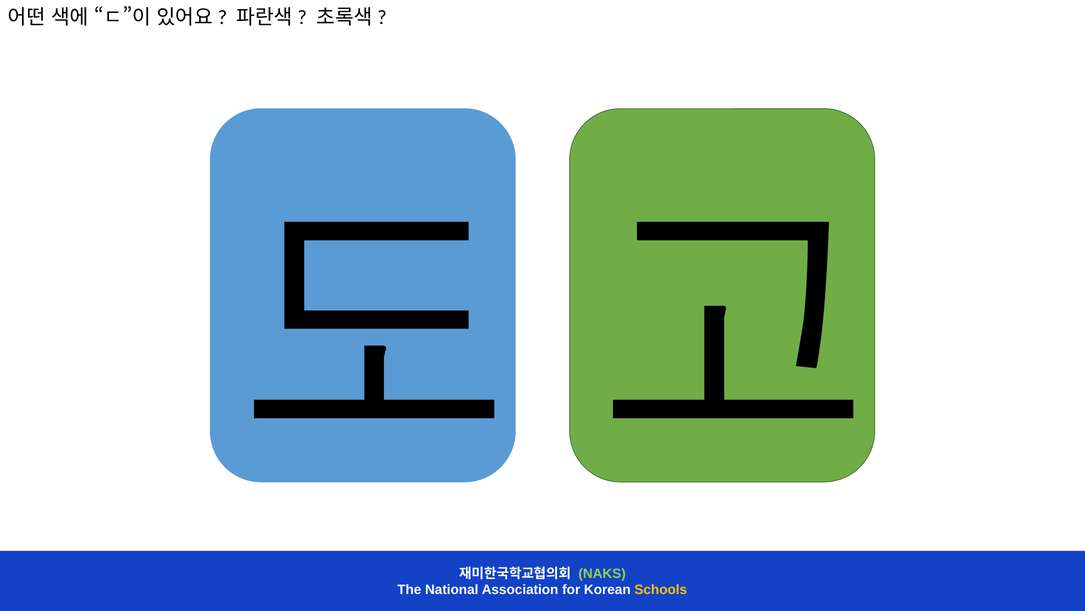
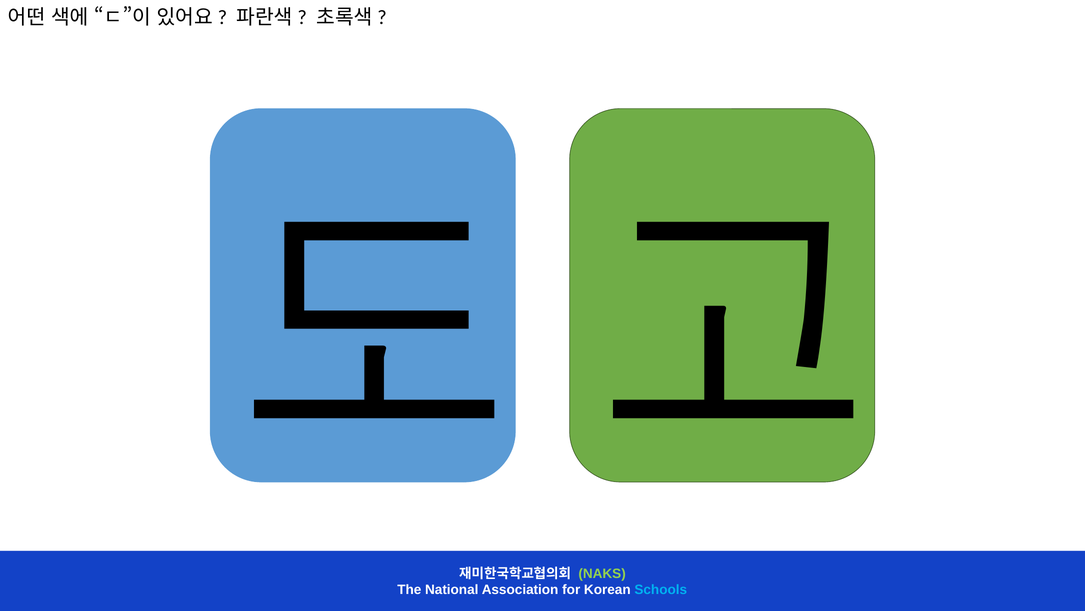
Schools colour: yellow -> light blue (661, 589)
